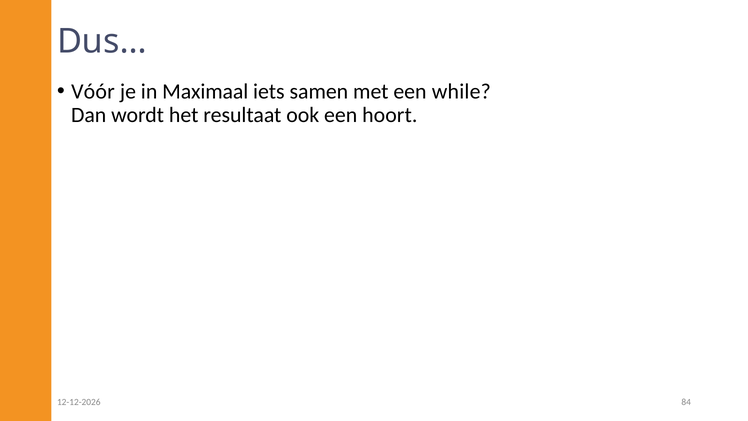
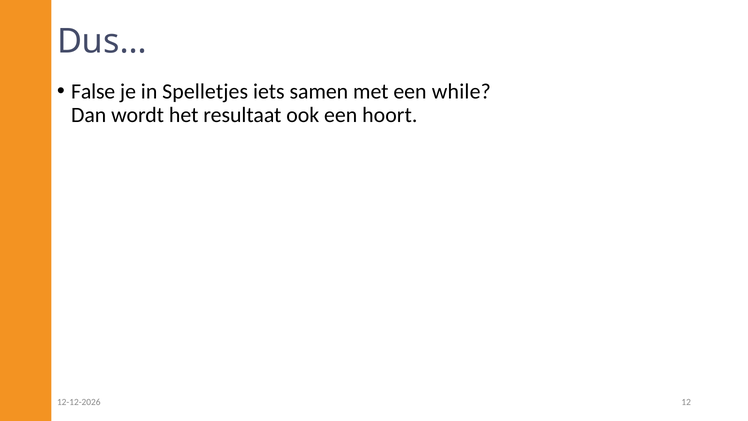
Vóór: Vóór -> False (93, 91)
Maximaal: Maximaal -> Spelletjes (205, 91)
84: 84 -> 12 (686, 402)
